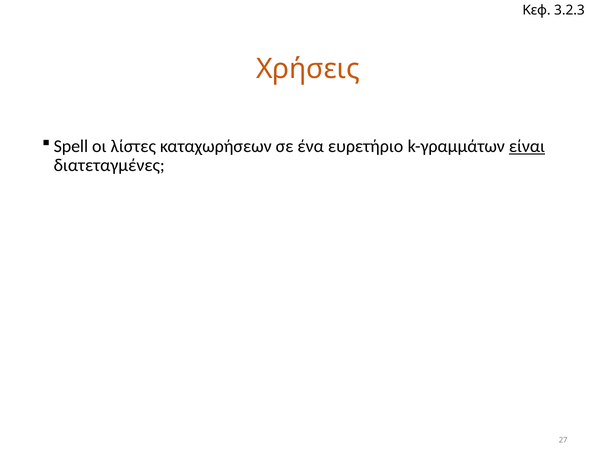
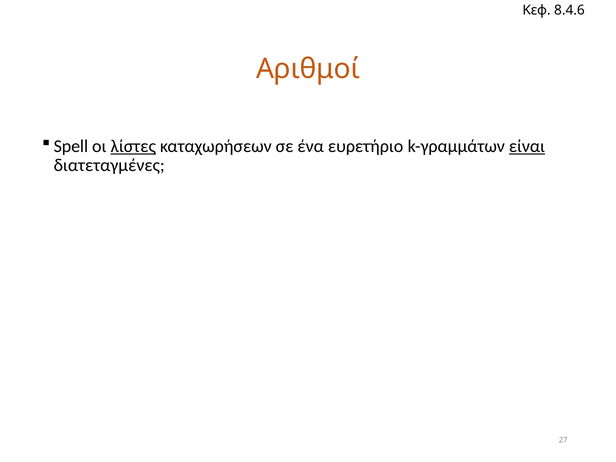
3.2.3: 3.2.3 -> 8.4.6 (569, 10)
Χρήσεις: Χρήσεις -> Αριθμοί (308, 69)
λίστες underline: none -> present (133, 146)
